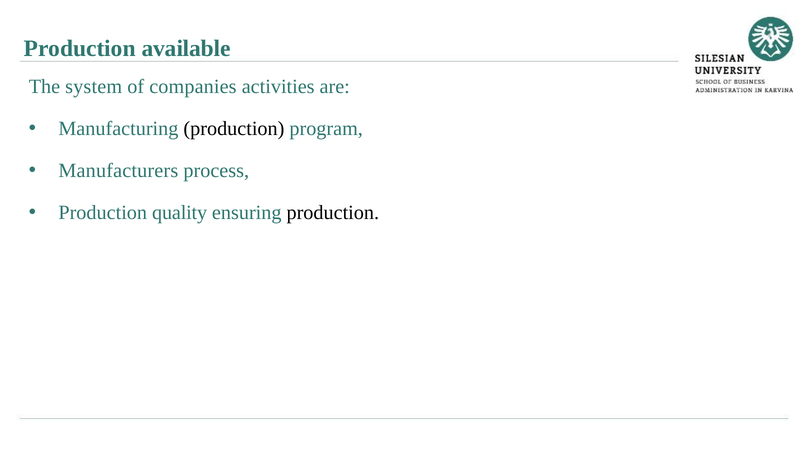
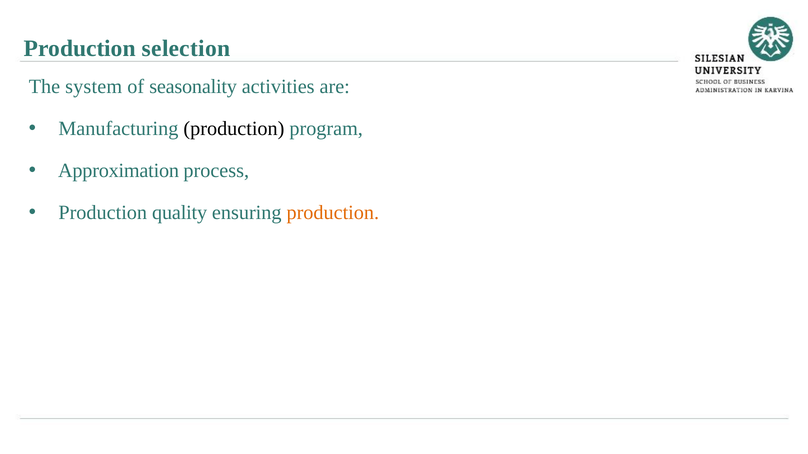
available: available -> selection (186, 49)
companies: companies -> seasonality (193, 87)
Manufacturers: Manufacturers -> Approximation (119, 171)
production colour: black -> orange (333, 213)
